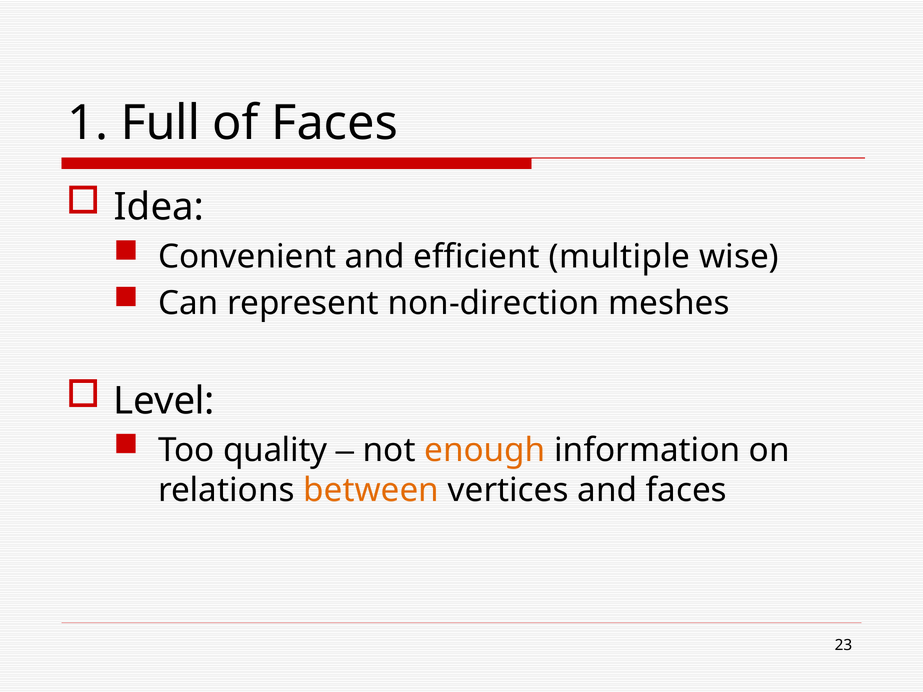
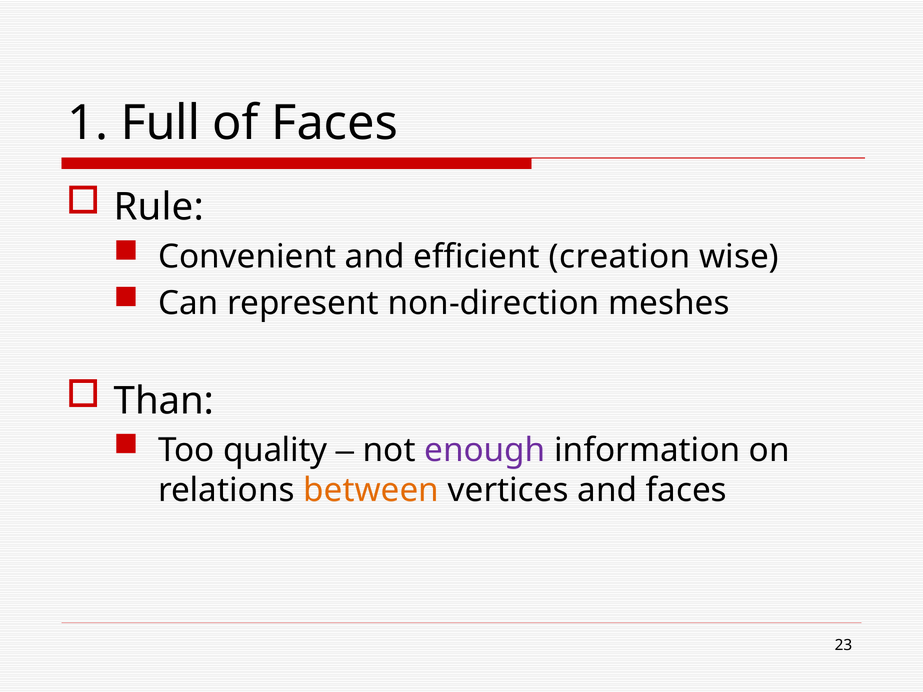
Idea: Idea -> Rule (159, 207)
multiple: multiple -> creation (619, 257)
Level: Level -> Than (164, 401)
enough colour: orange -> purple (485, 450)
